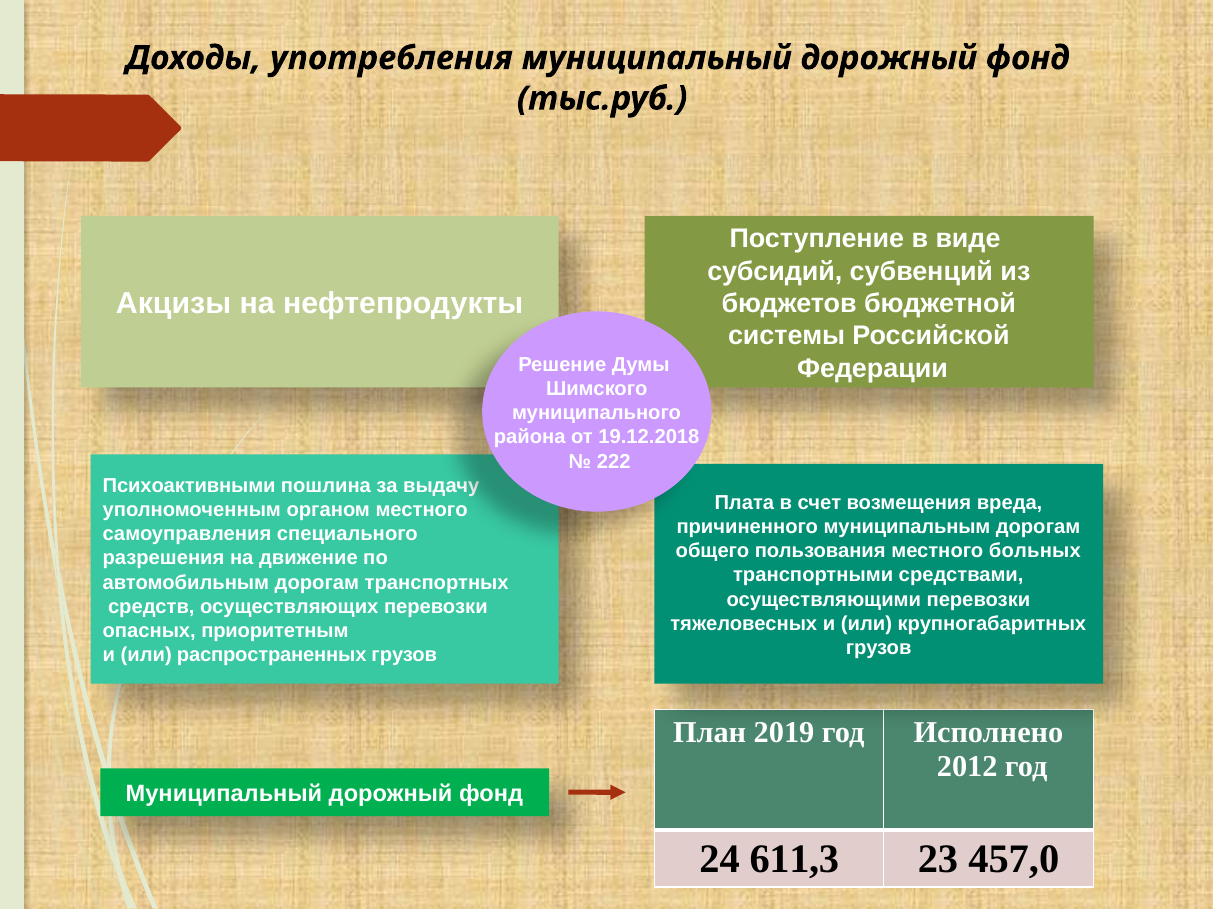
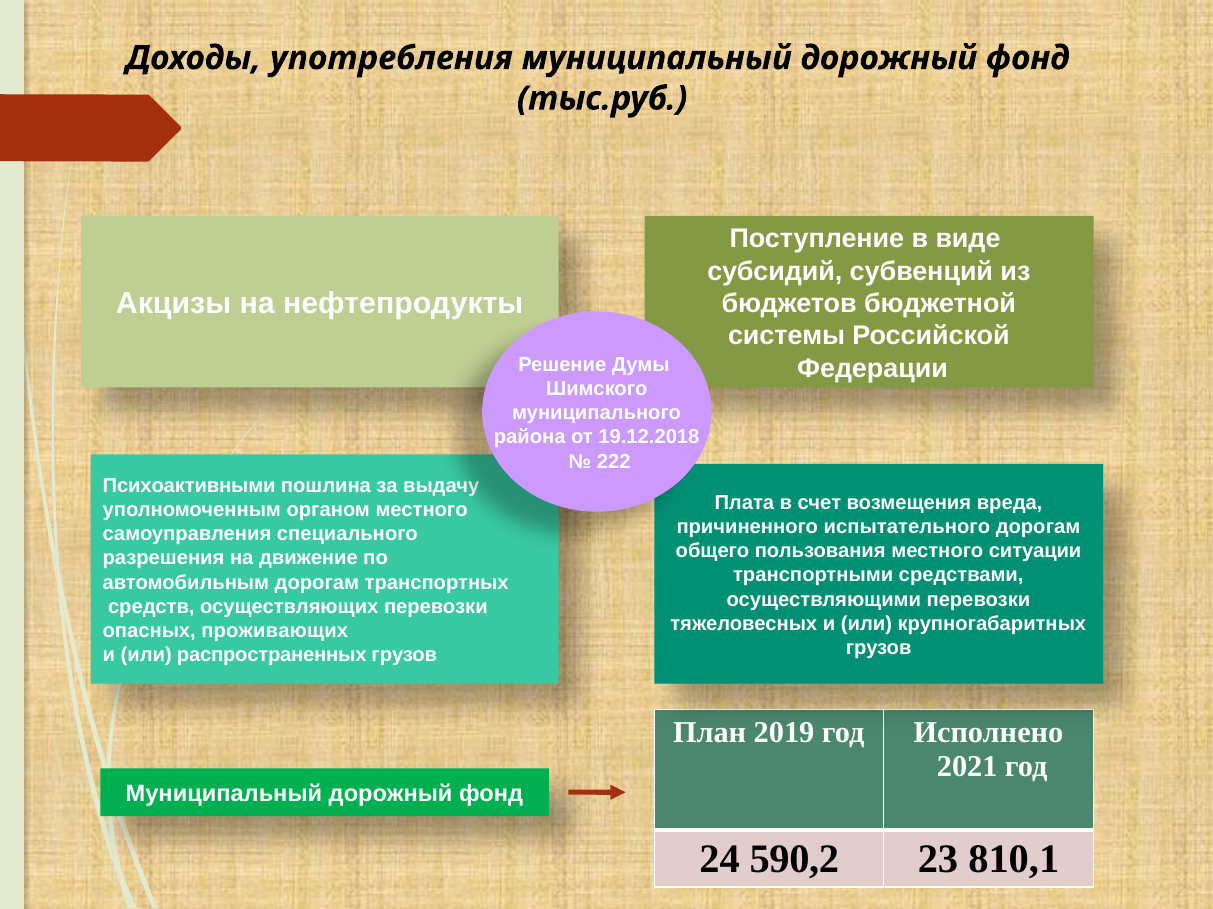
муниципальным: муниципальным -> испытательного (907, 527)
больных: больных -> ситуации (1035, 551)
приоритетным: приоритетным -> проживающих (275, 632)
2012: 2012 -> 2021 (967, 767)
611,3: 611,3 -> 590,2 (794, 859)
457,0: 457,0 -> 810,1 (1014, 859)
